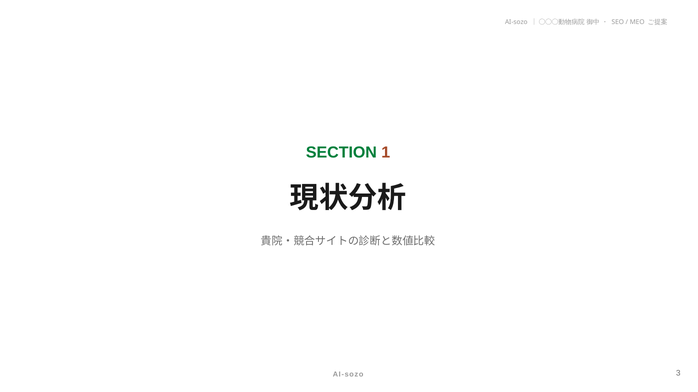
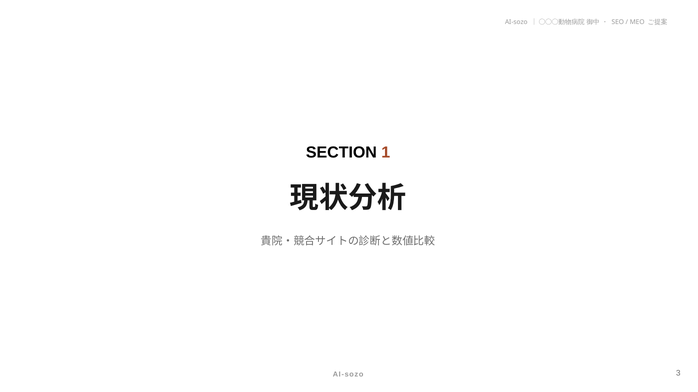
SECTION colour: green -> black (341, 153)
